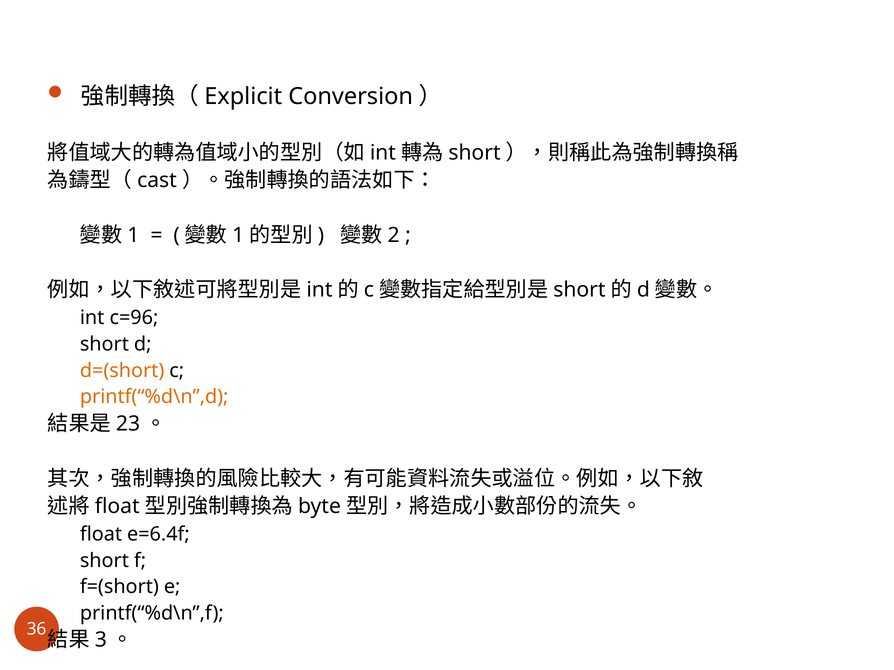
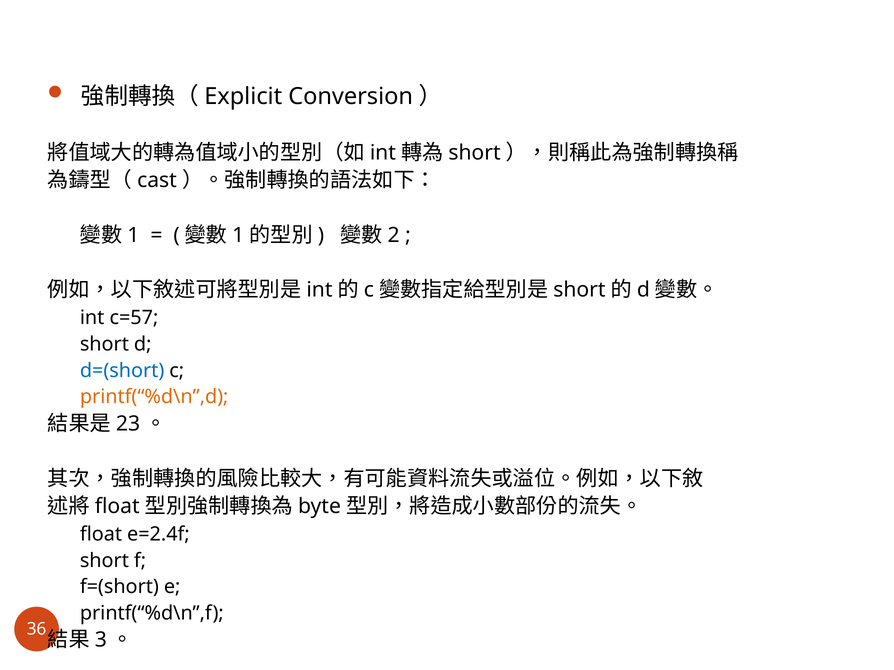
c=96: c=96 -> c=57 (134, 318)
d=(short colour: orange -> blue (122, 371)
e=6.4f: e=6.4f -> e=2.4f (158, 534)
